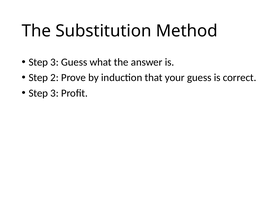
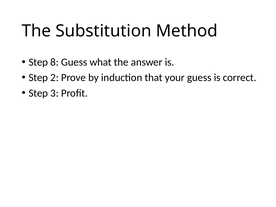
3: 3 -> 8 (55, 62)
